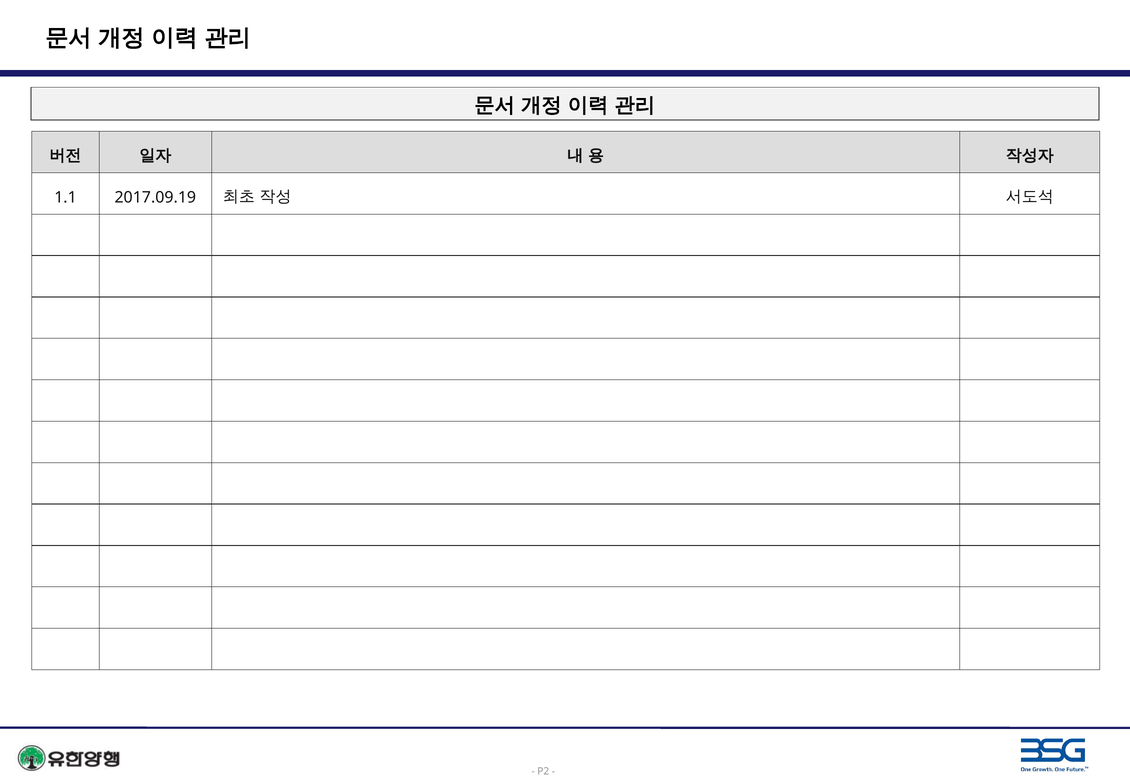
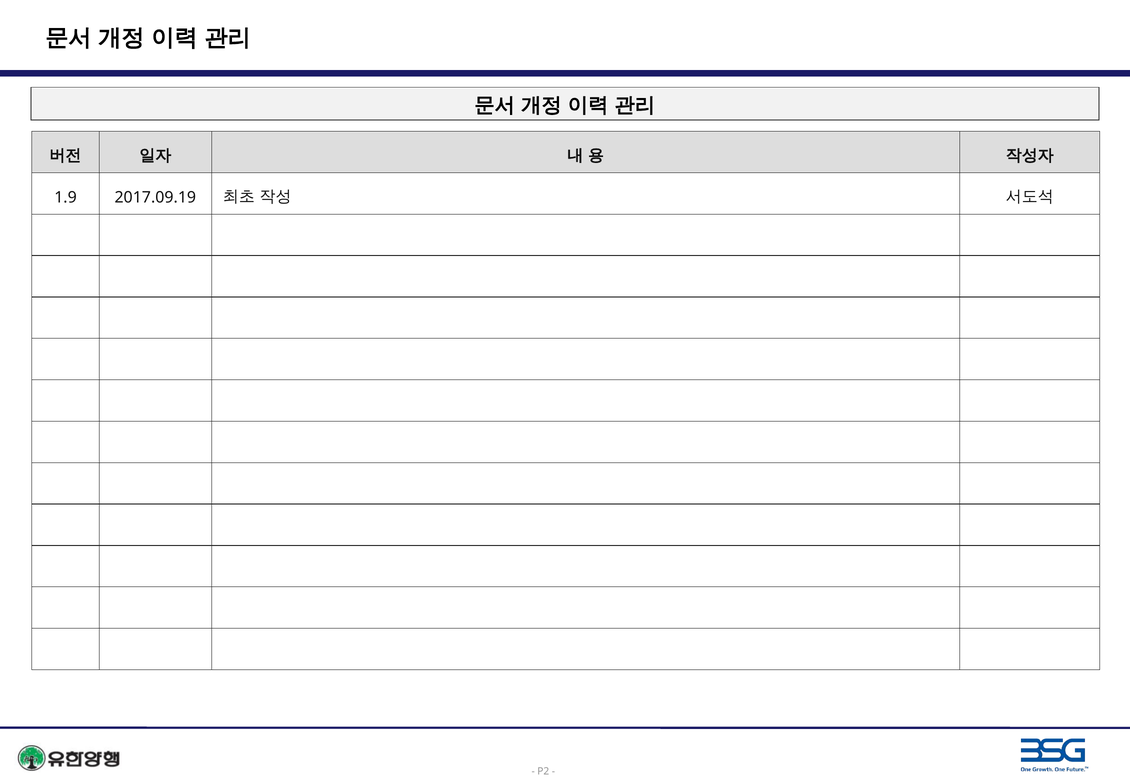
1.1: 1.1 -> 1.9 (66, 198)
